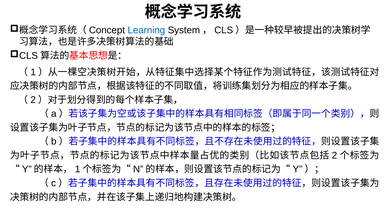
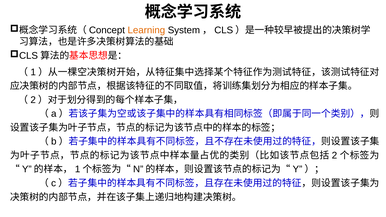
Learning colour: blue -> orange (146, 30)
